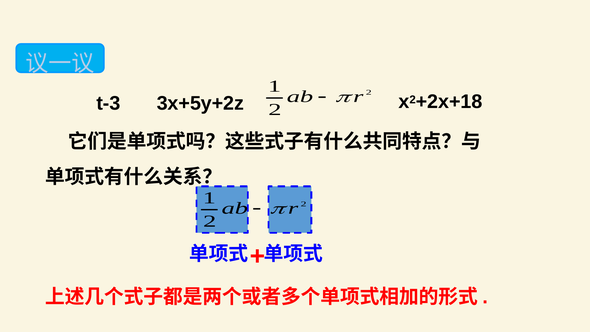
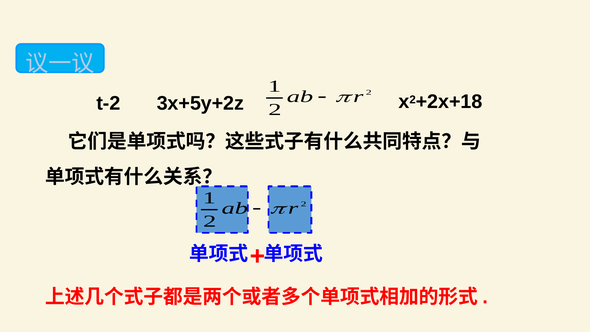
t-3: t-3 -> t-2 (108, 103)
